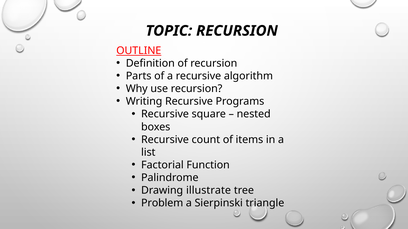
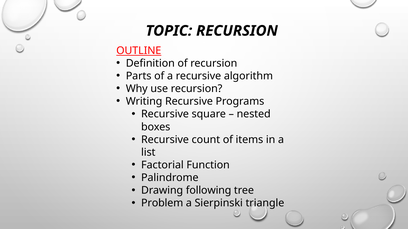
illustrate: illustrate -> following (209, 191)
